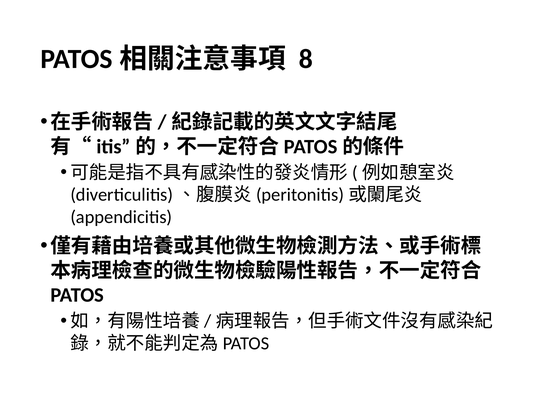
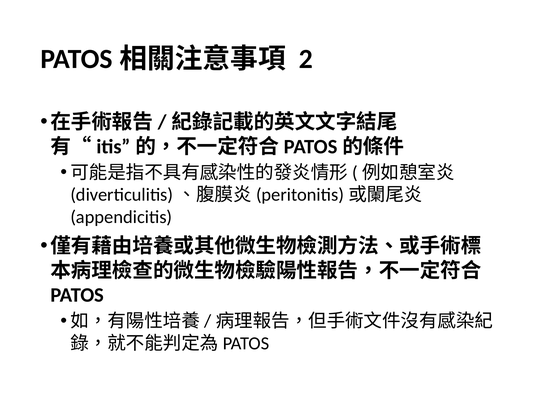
8: 8 -> 2 (306, 59)
